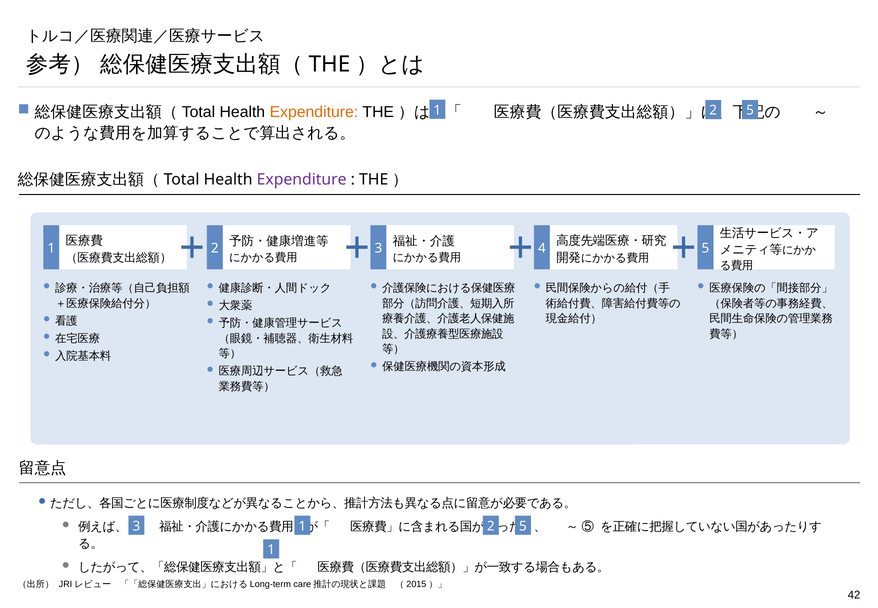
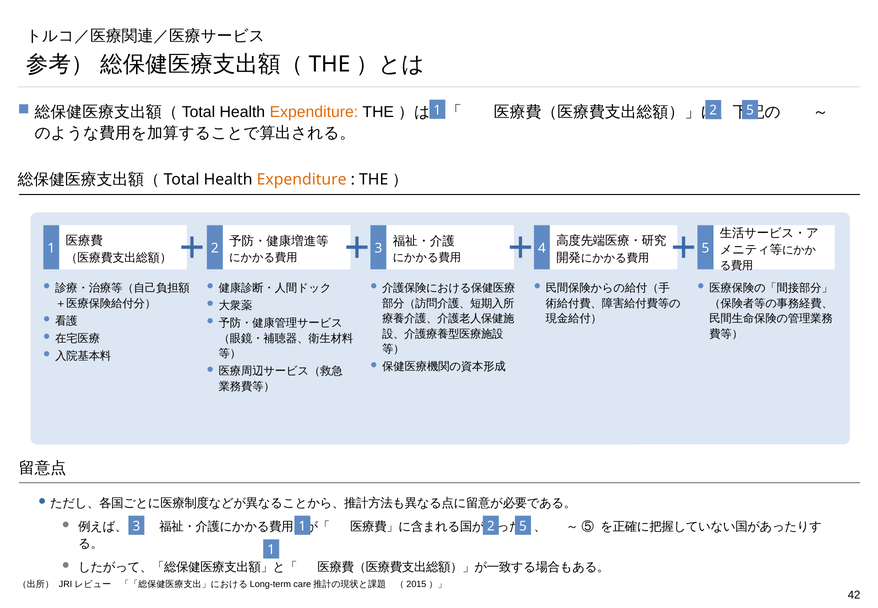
Expenditure colour: purple -> orange (302, 180)
